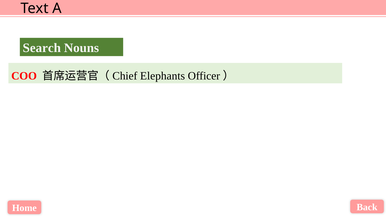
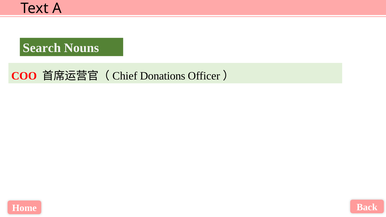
Elephants: Elephants -> Donations (163, 76)
